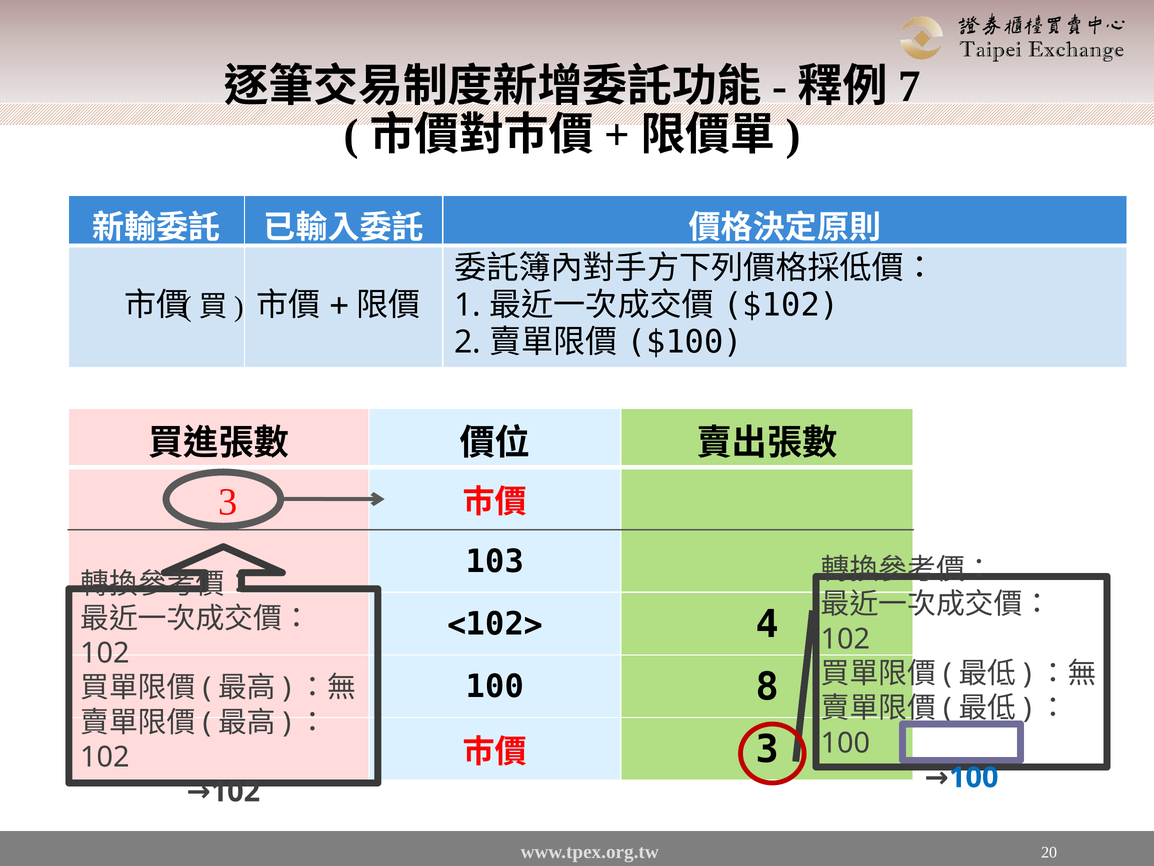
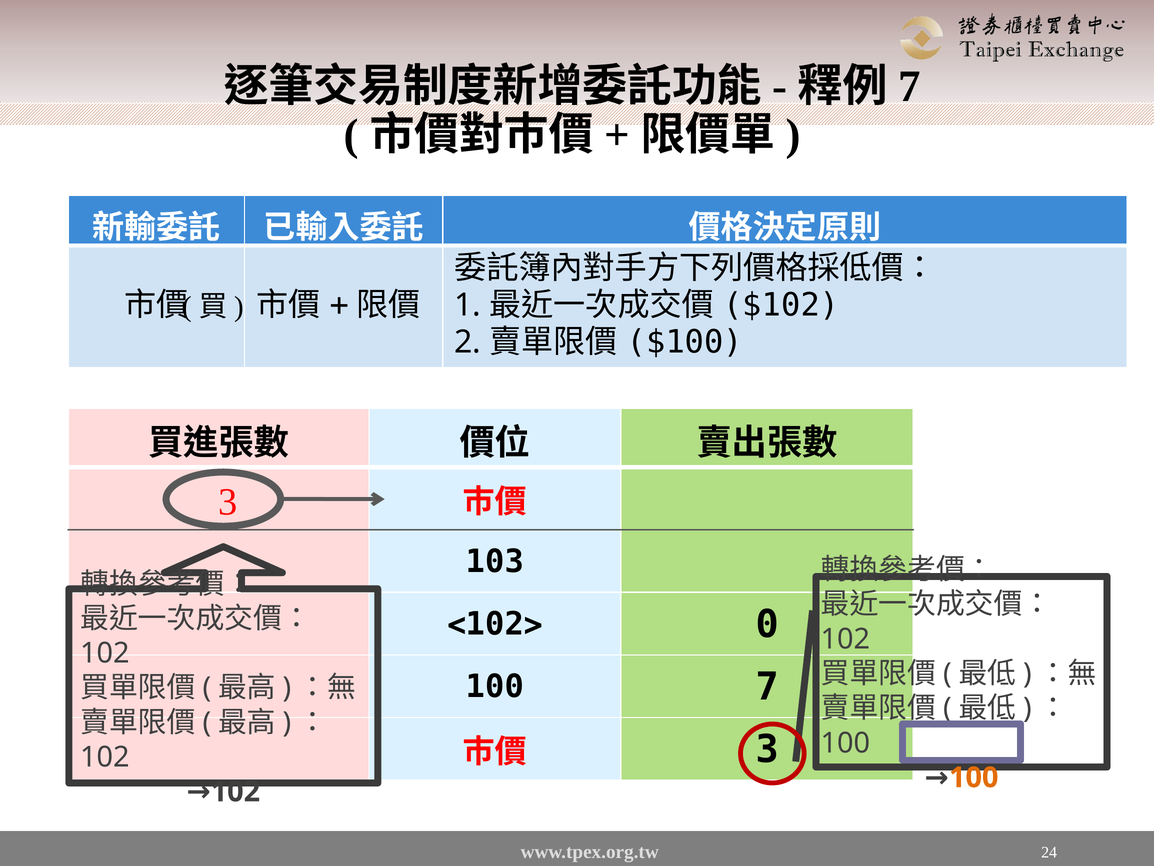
4: 4 -> 0 (767, 624)
100 8: 8 -> 7 (767, 687)
100 colour: blue -> orange (974, 777)
20: 20 -> 24 (1049, 852)
